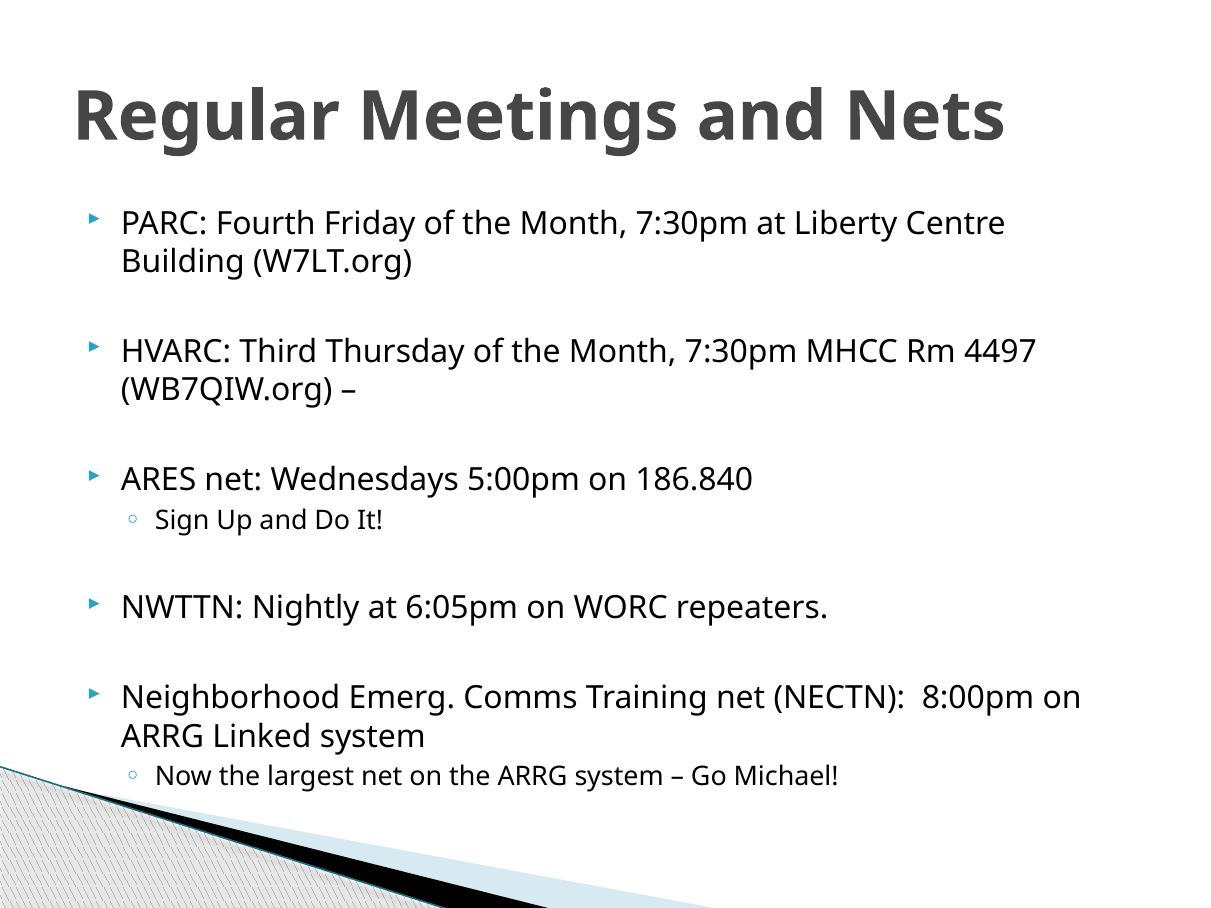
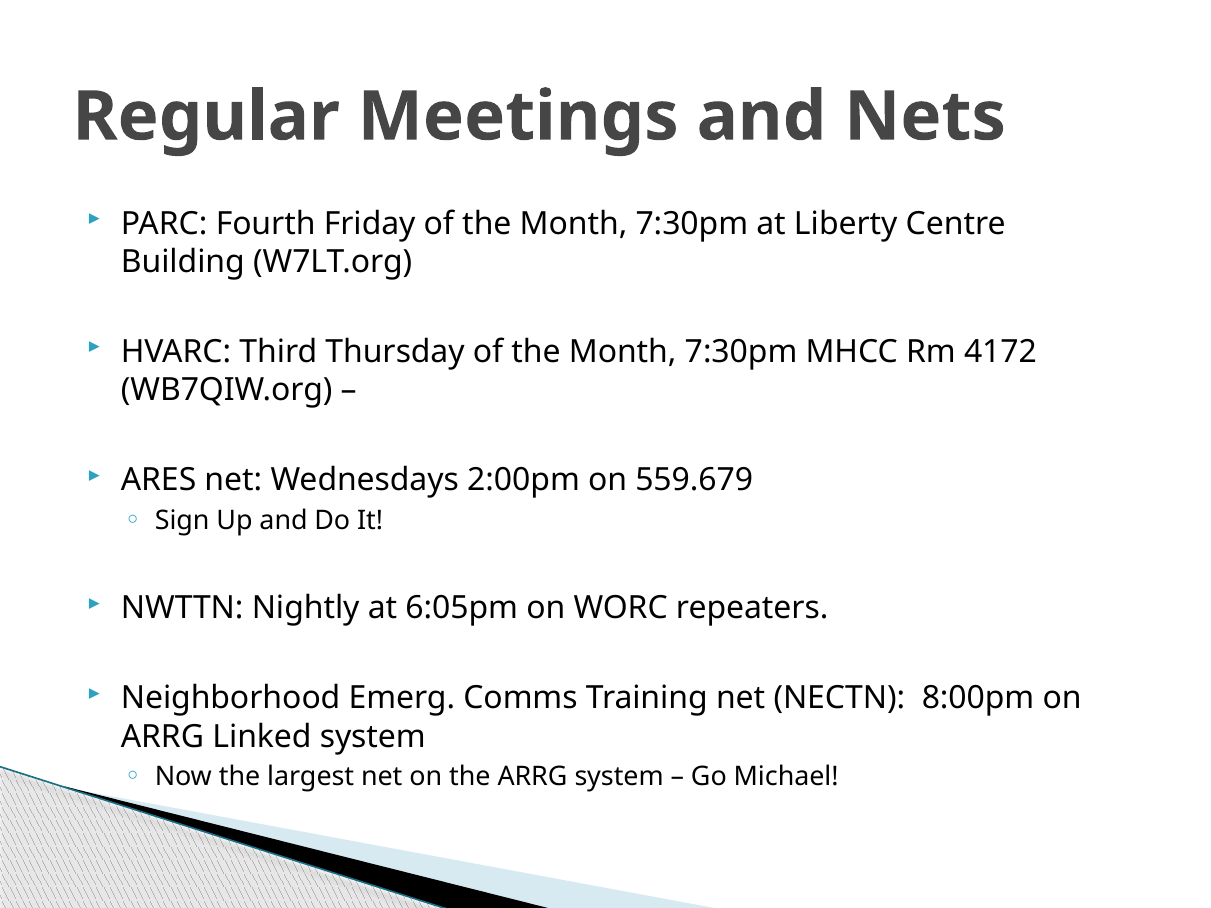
4497: 4497 -> 4172 (1000, 352)
5:00pm: 5:00pm -> 2:00pm (524, 480)
186.840: 186.840 -> 559.679 (694, 480)
